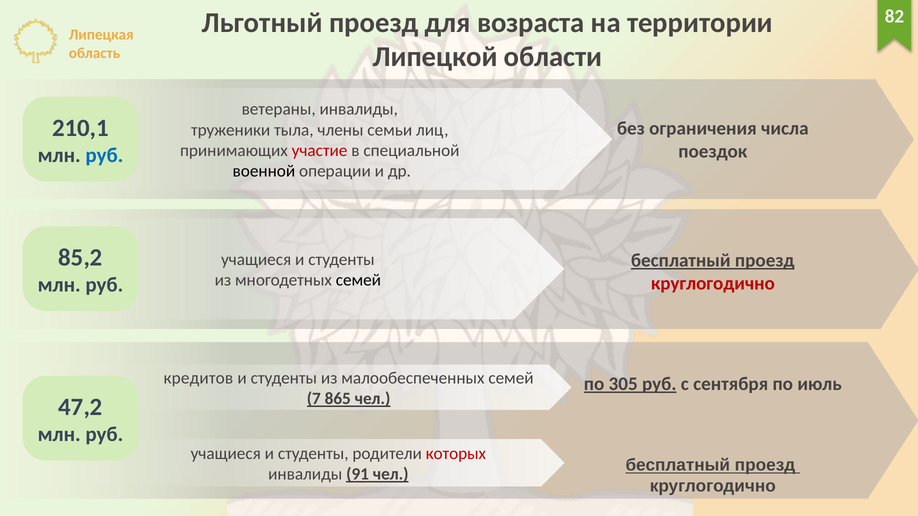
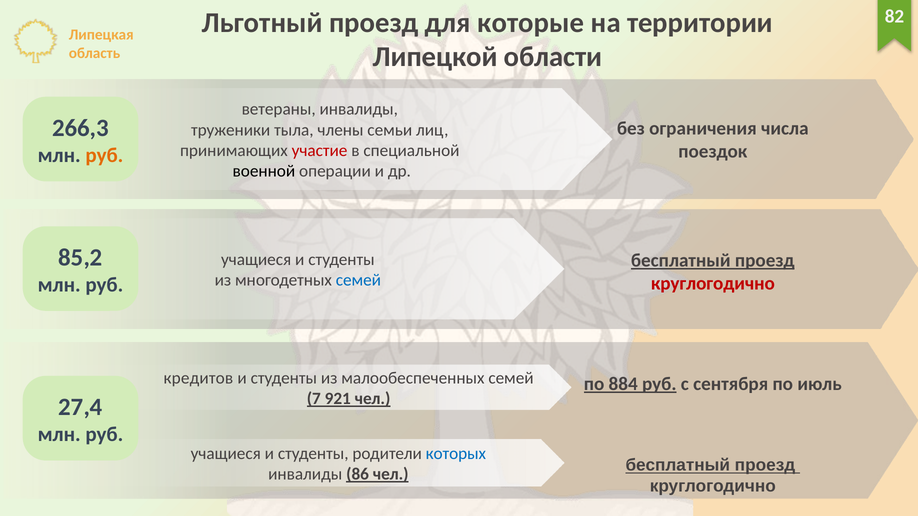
возраста: возраста -> которые (531, 23)
210,1: 210,1 -> 266,3 (80, 128)
руб colour: blue -> orange (104, 156)
семей colour: black -> blue (358, 280)
305: 305 -> 884 (623, 384)
865: 865 -> 921 (338, 399)
47,2: 47,2 -> 27,4 (80, 408)
которых colour: red -> blue (456, 454)
91: 91 -> 86 (358, 475)
